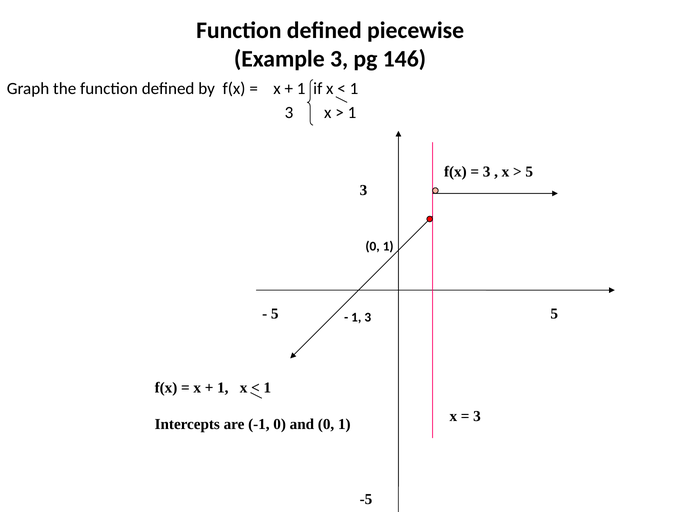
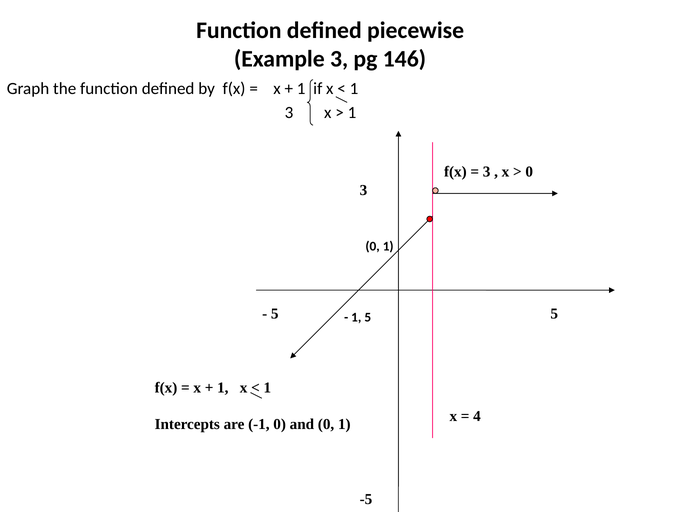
5: 5 -> 0 (529, 172)
3: 3 -> 5 (368, 318)
3: 3 -> 4 (477, 417)
